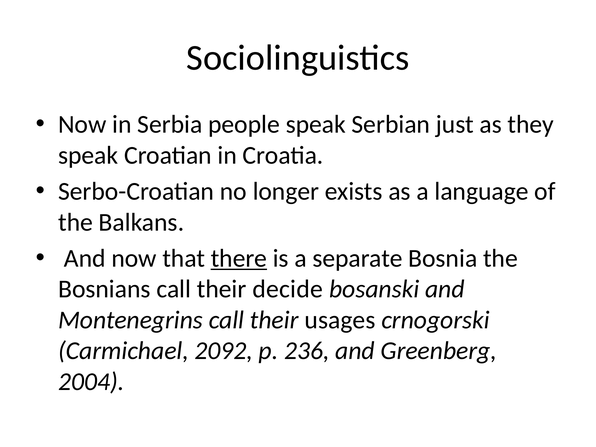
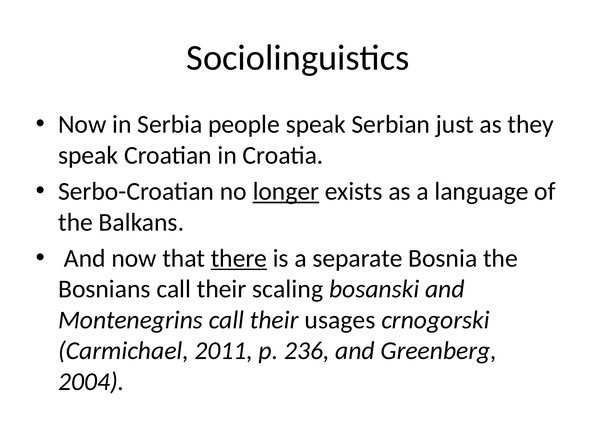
longer underline: none -> present (286, 191)
decide: decide -> scaling (288, 289)
2092: 2092 -> 2011 (224, 351)
